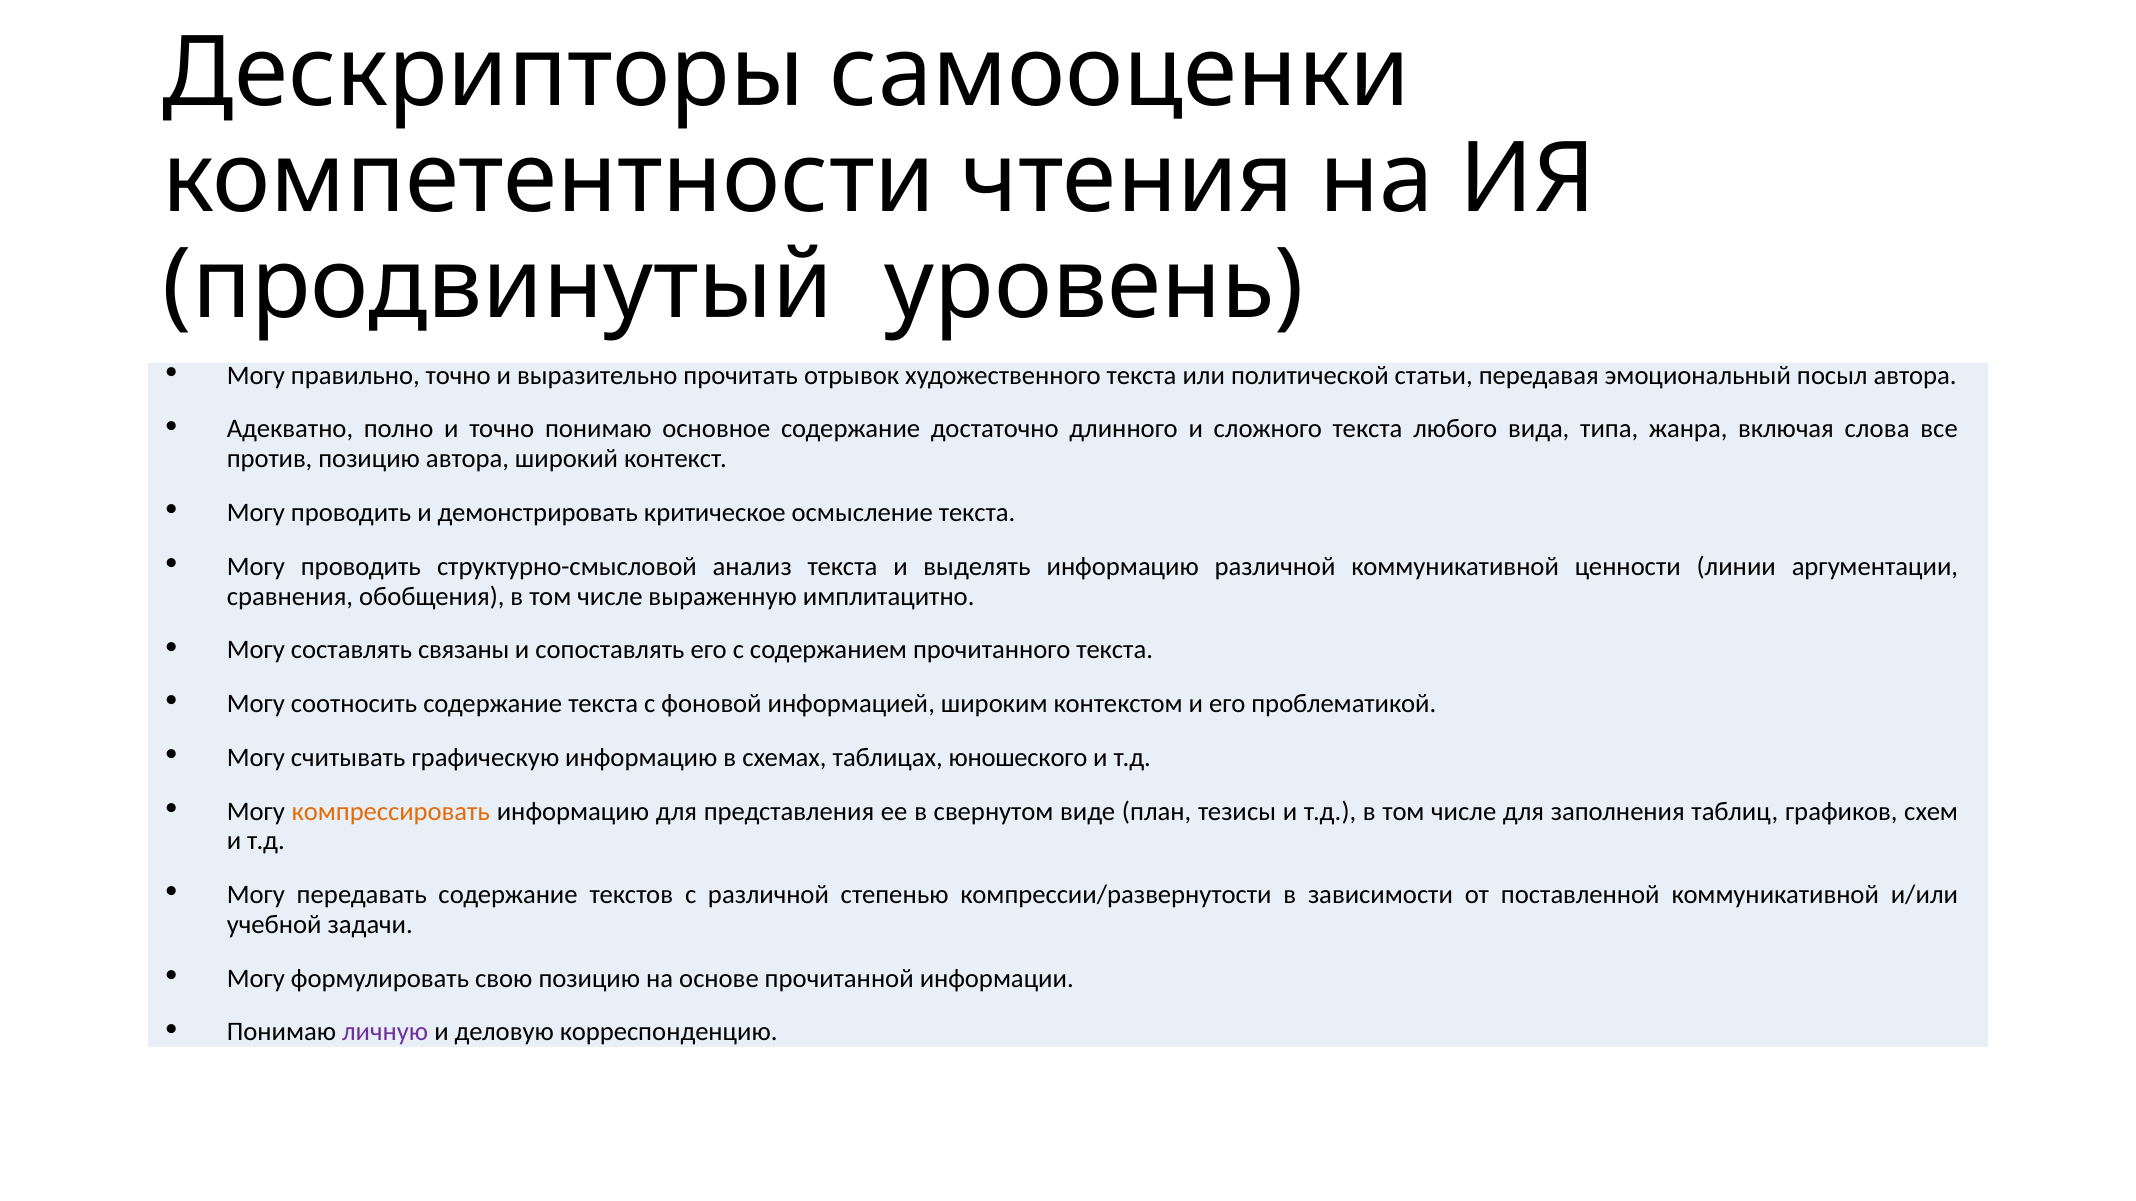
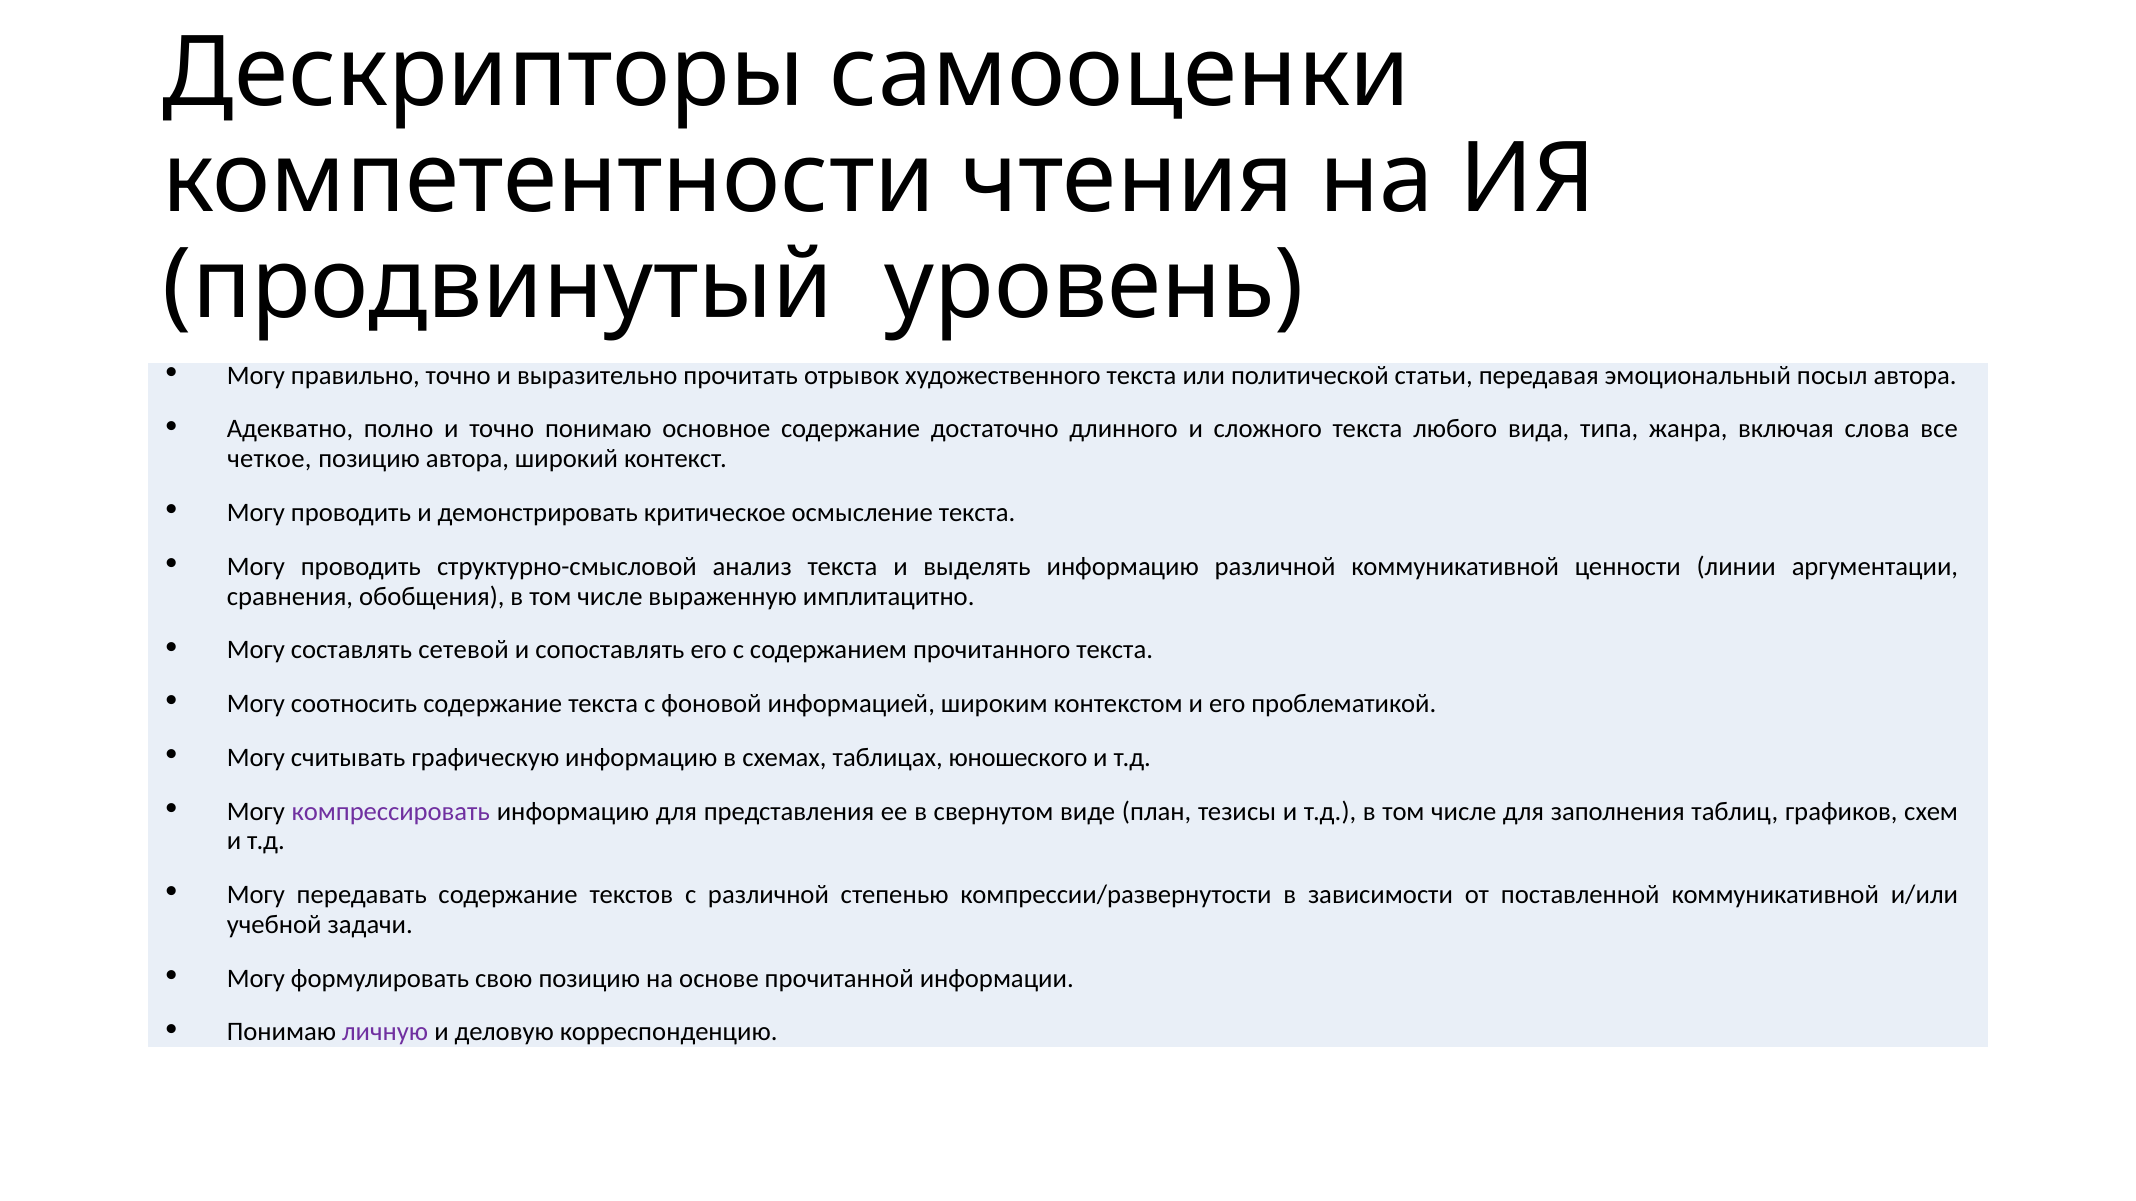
против: против -> четкое (269, 459)
связаны: связаны -> сетевой (464, 650)
компрессировать colour: orange -> purple (391, 812)
